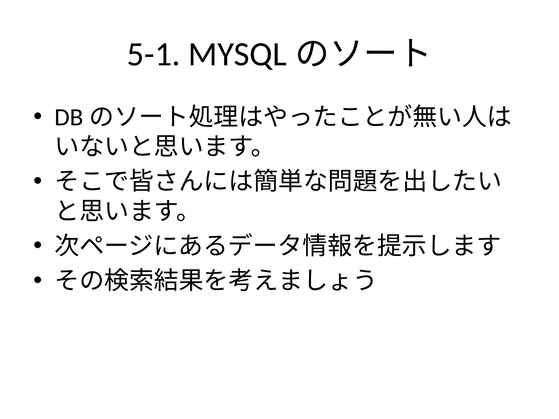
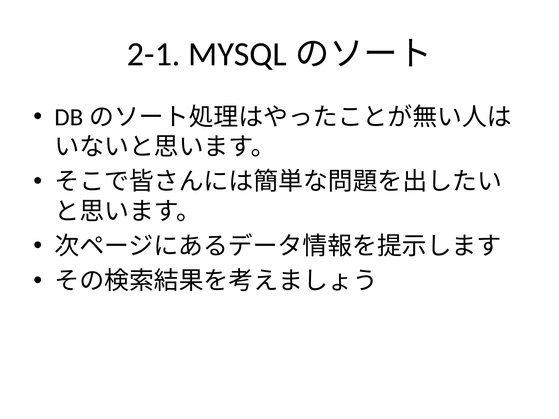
5-1: 5-1 -> 2-1 (154, 54)
